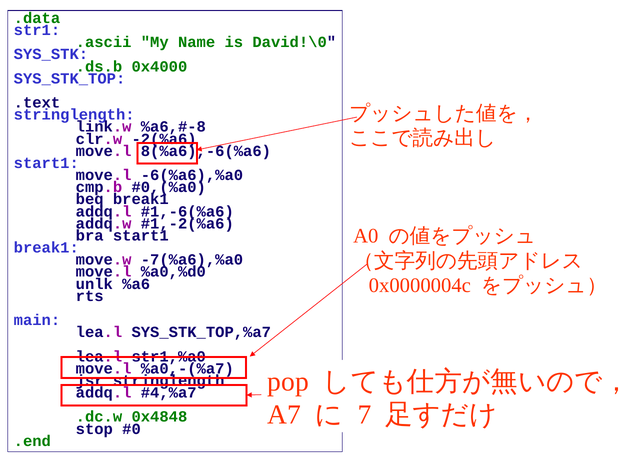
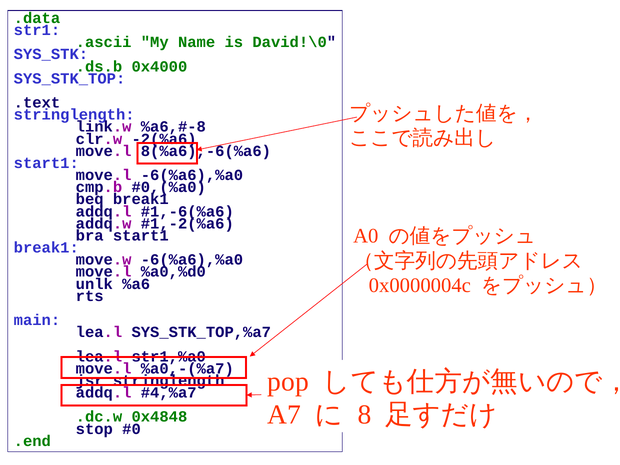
move.w -7(%a6),%a0: -7(%a6),%a0 -> -6(%a6),%a0 (192, 260)
7: 7 -> 8 (365, 415)
